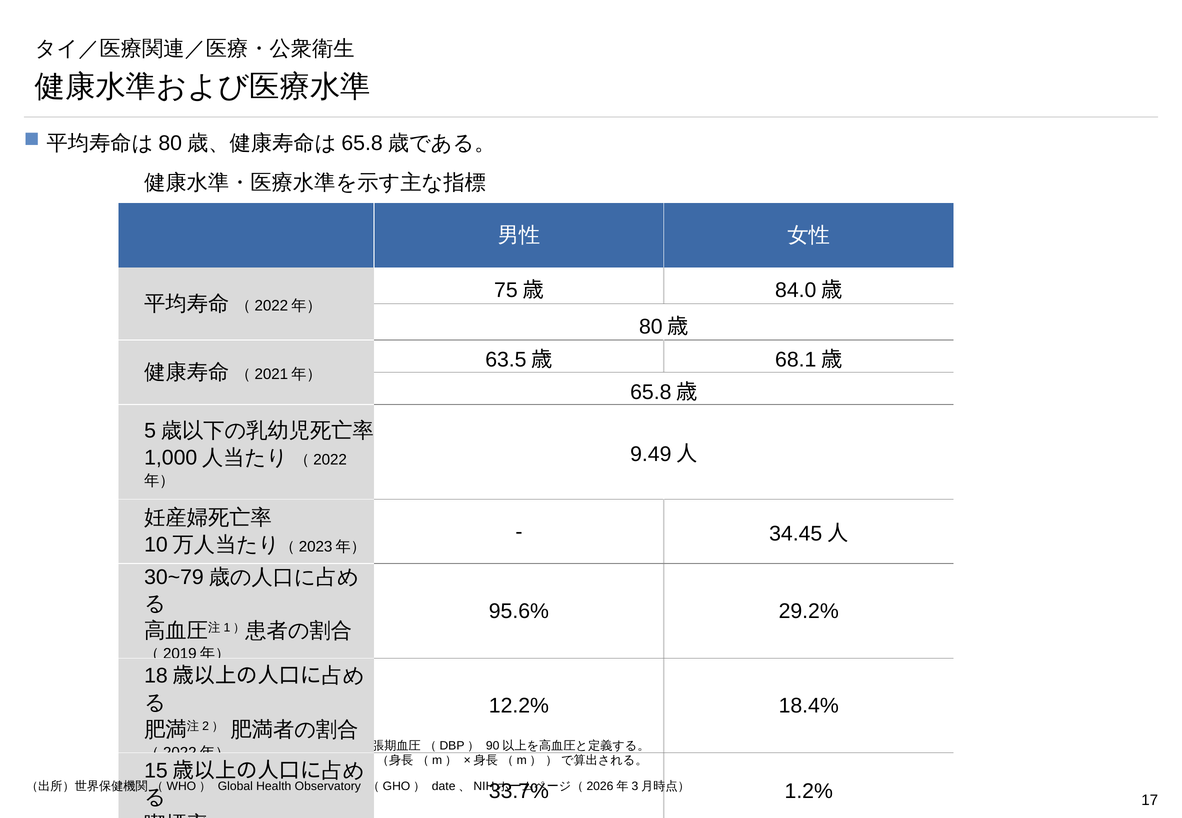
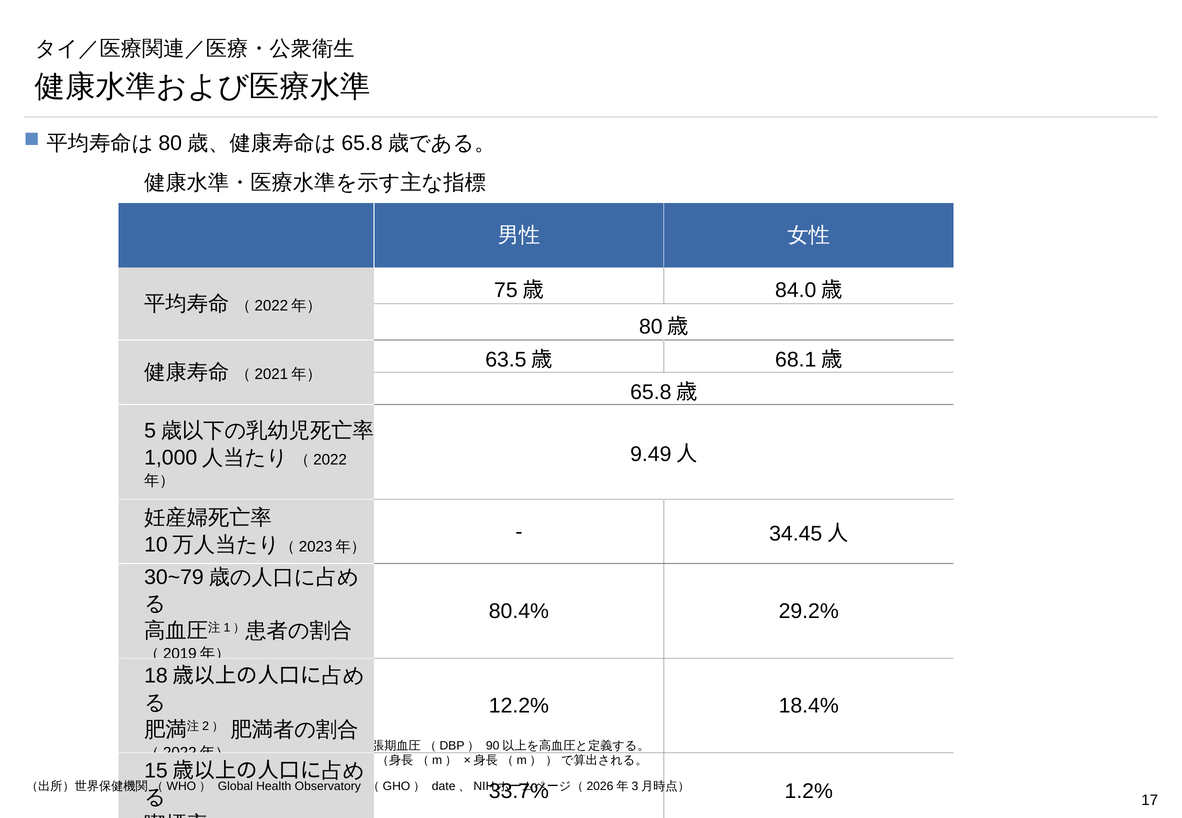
95.6%: 95.6% -> 80.4% (519, 611)
